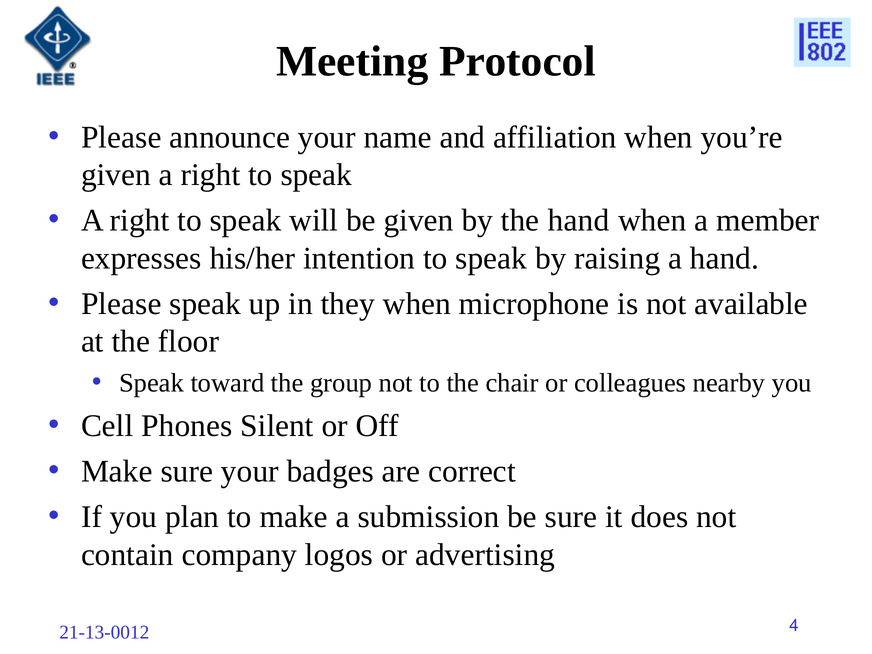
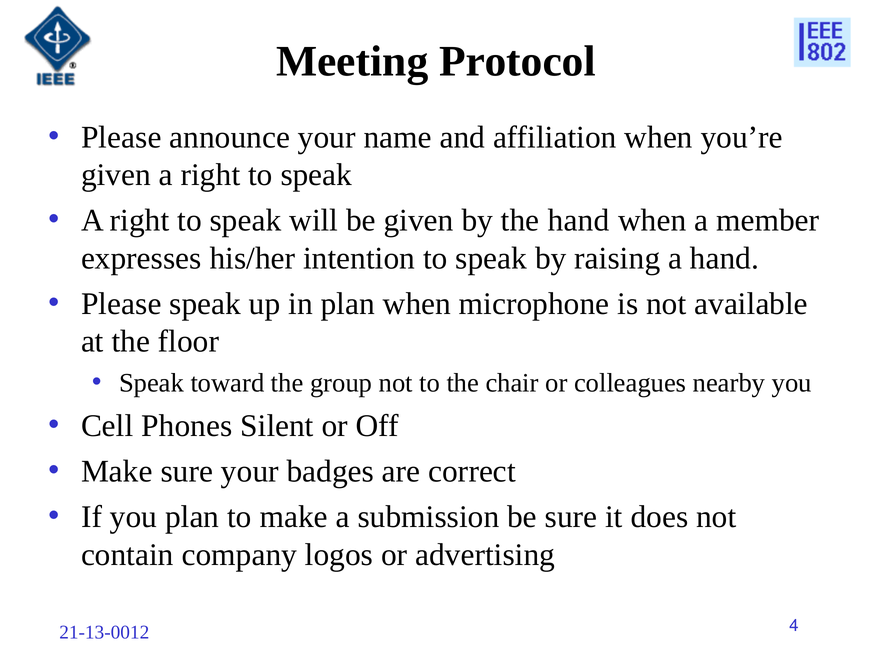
in they: they -> plan (348, 304)
